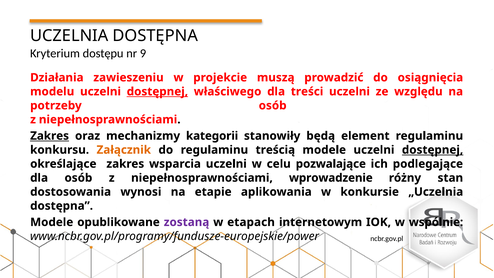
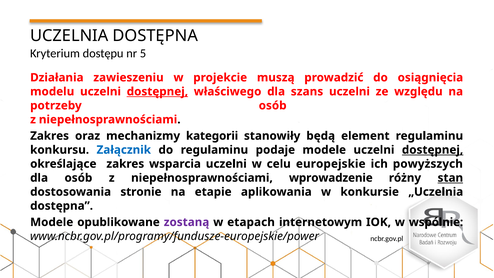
9: 9 -> 5 (143, 53)
treści: treści -> szans (307, 92)
Zakres underline: present -> none (50, 136)
Załącznik colour: orange -> blue (124, 150)
treścią: treścią -> podaje (275, 150)
pozwalające: pozwalające -> europejskie (331, 164)
podlegające: podlegające -> powyższych (428, 164)
stan underline: none -> present (450, 178)
wynosi: wynosi -> stronie (141, 192)
